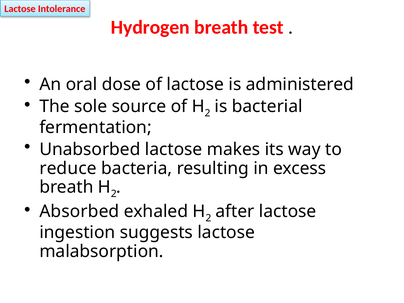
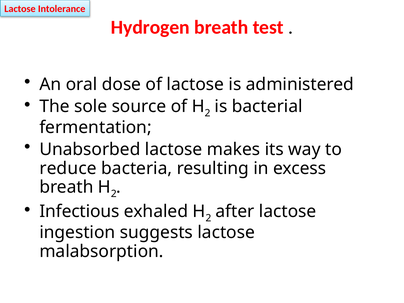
Absorbed: Absorbed -> Infectious (80, 211)
